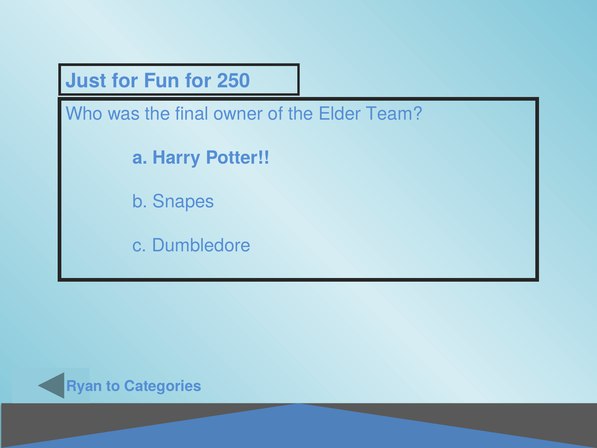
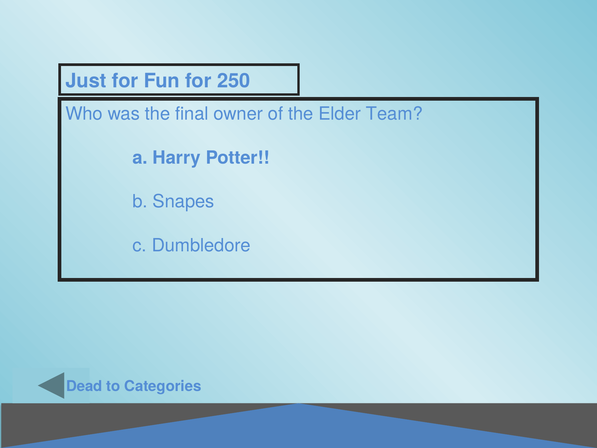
Ryan: Ryan -> Dead (84, 386)
